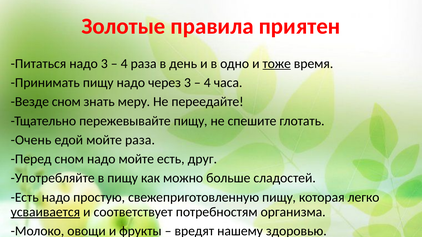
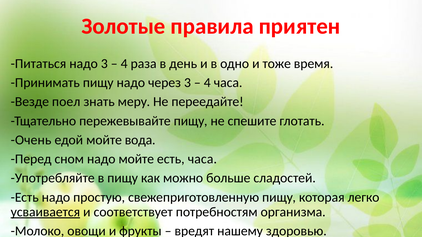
тоже underline: present -> none (277, 64)
Везде сном: сном -> поел (66, 102)
мойте раза: раза -> вода (140, 140)
есть друг: друг -> часа (202, 159)
